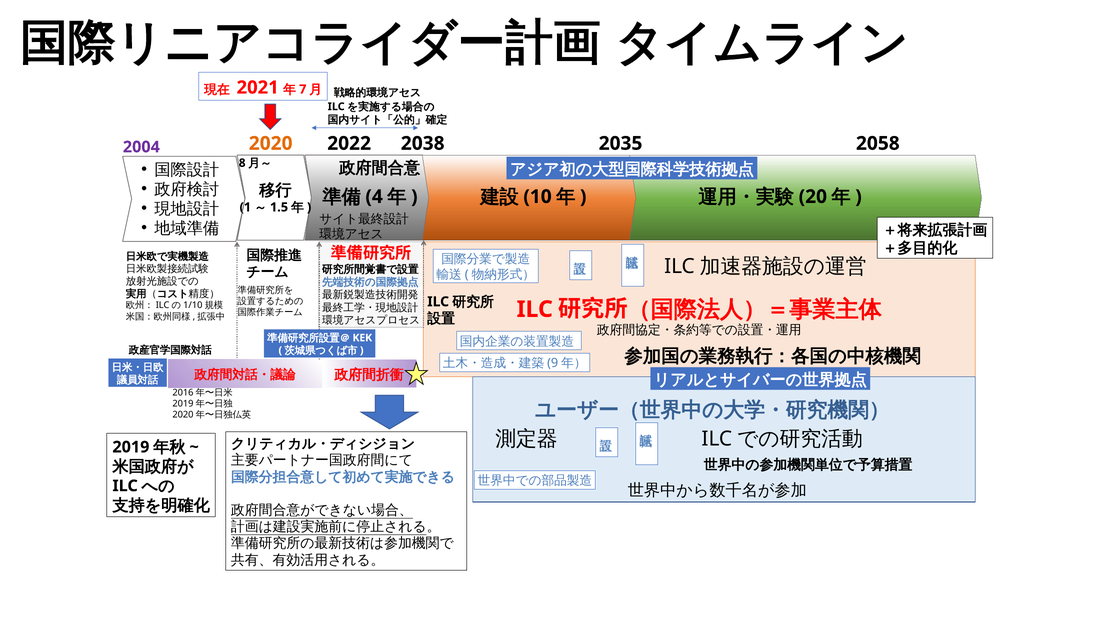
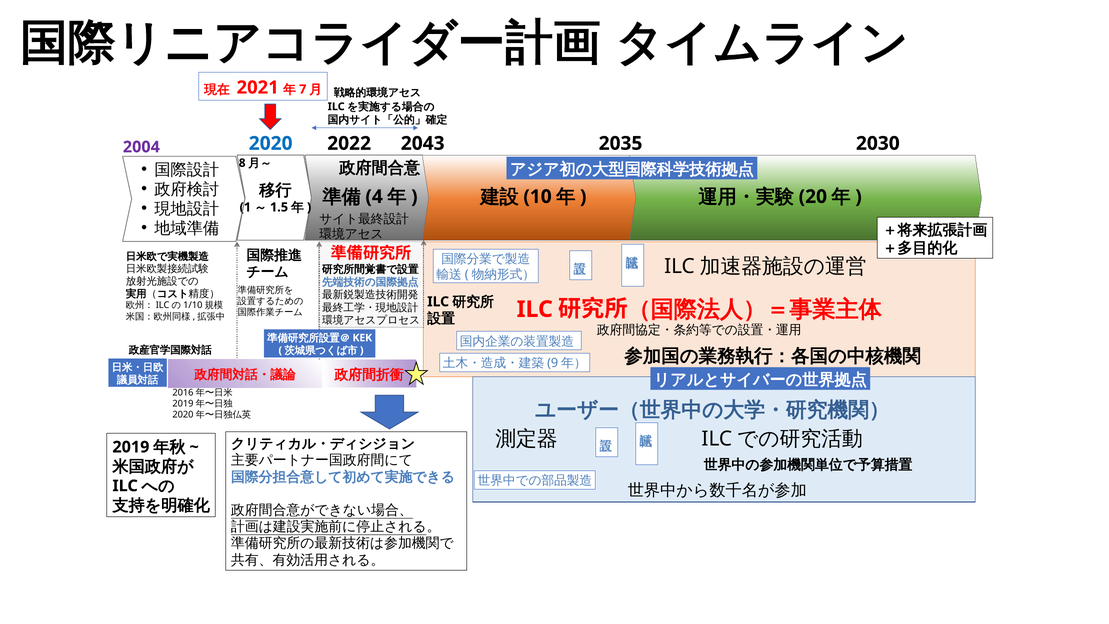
2020 colour: orange -> blue (271, 143)
2038: 2038 -> 2043 (423, 143)
2058: 2058 -> 2030 (878, 143)
